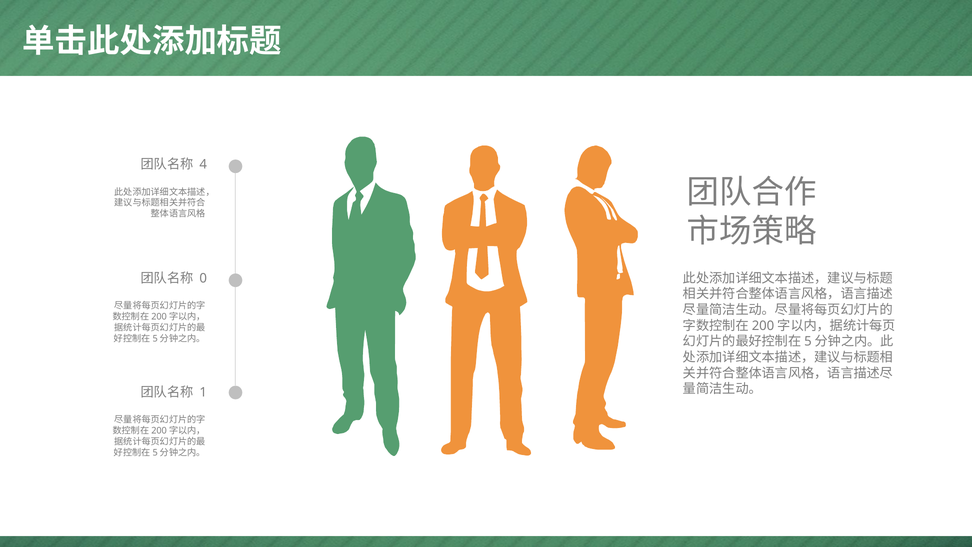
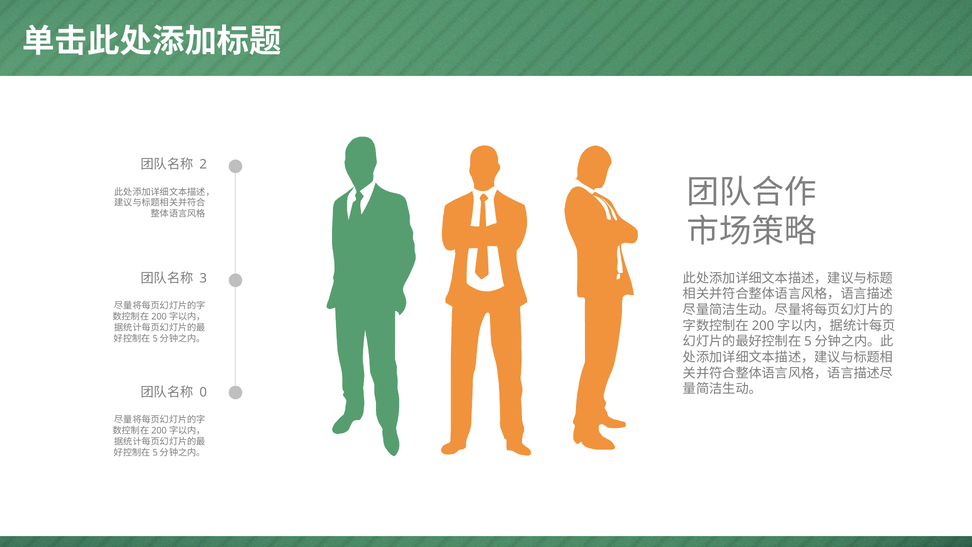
4: 4 -> 2 (203, 164)
0: 0 -> 3 (203, 278)
1: 1 -> 0 (203, 392)
